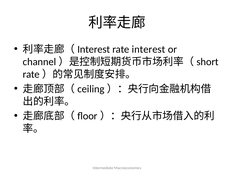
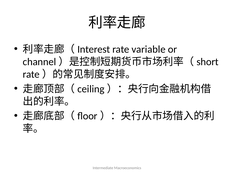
interest: interest -> variable (149, 49)
